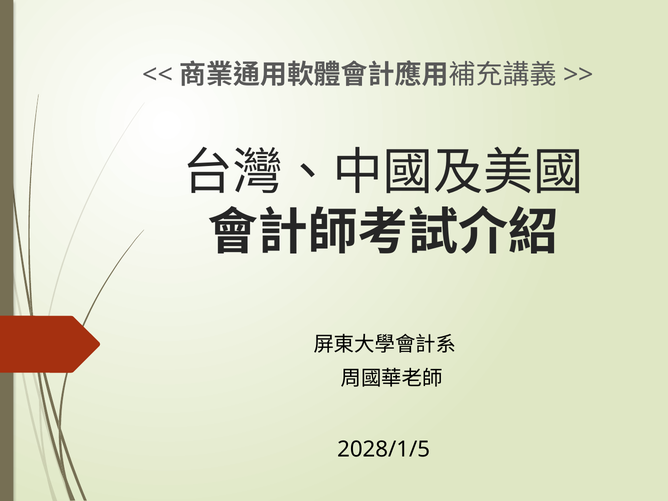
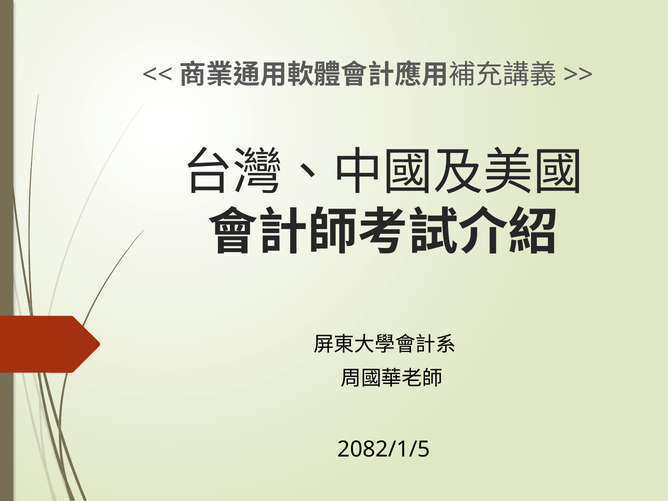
2028/1/5: 2028/1/5 -> 2082/1/5 (384, 449)
